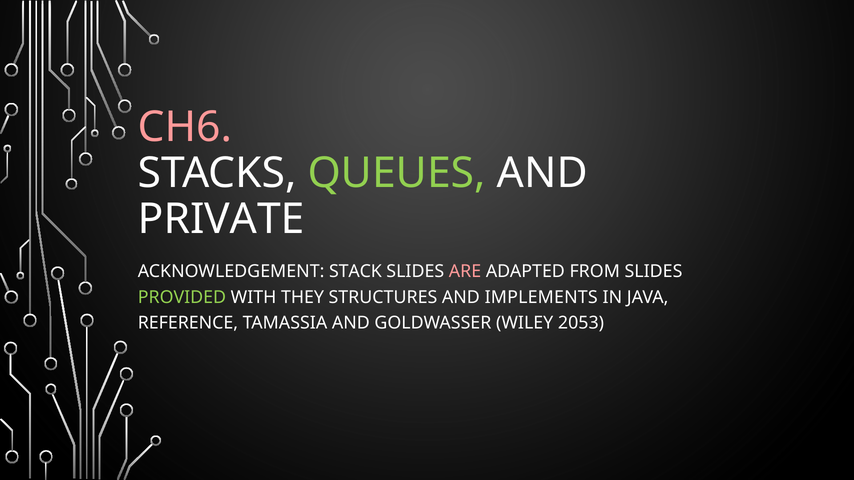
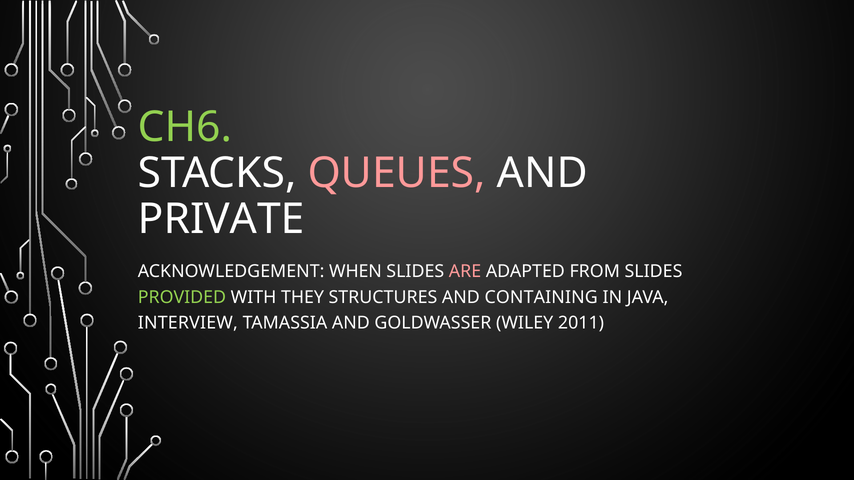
CH6 colour: pink -> light green (185, 127)
QUEUES colour: light green -> pink (397, 173)
STACK: STACK -> WHEN (355, 272)
IMPLEMENTS: IMPLEMENTS -> CONTAINING (541, 297)
REFERENCE: REFERENCE -> INTERVIEW (188, 323)
2053: 2053 -> 2011 (581, 323)
